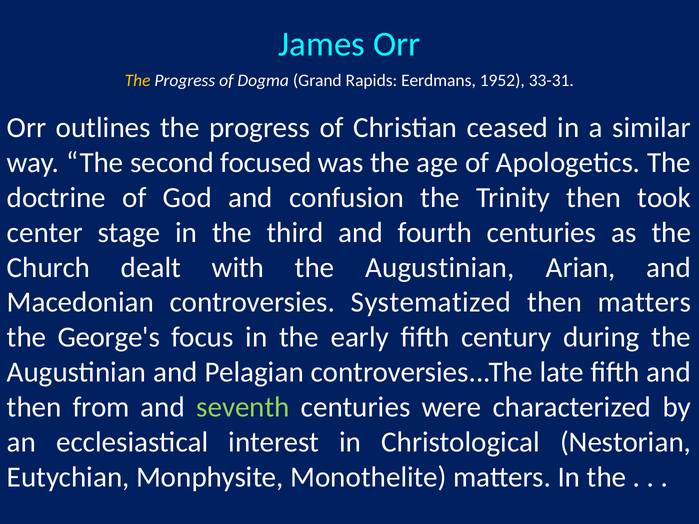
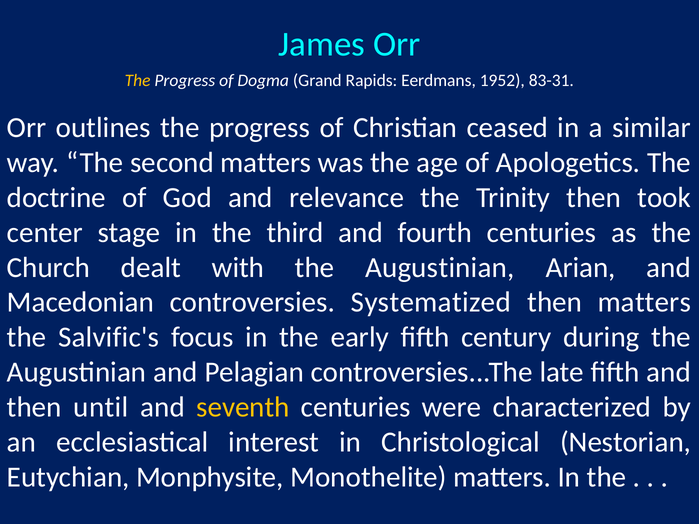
33-31: 33-31 -> 83-31 (551, 80)
second focused: focused -> matters (266, 163)
confusion: confusion -> relevance (347, 198)
George's: George's -> Salvific's (109, 337)
from: from -> until (101, 407)
seventh colour: light green -> yellow (243, 407)
